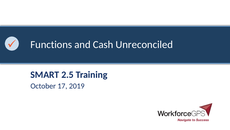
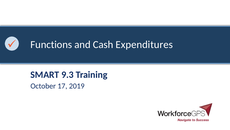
Unreconciled: Unreconciled -> Expenditures (144, 44)
2.5: 2.5 -> 9.3 (67, 74)
